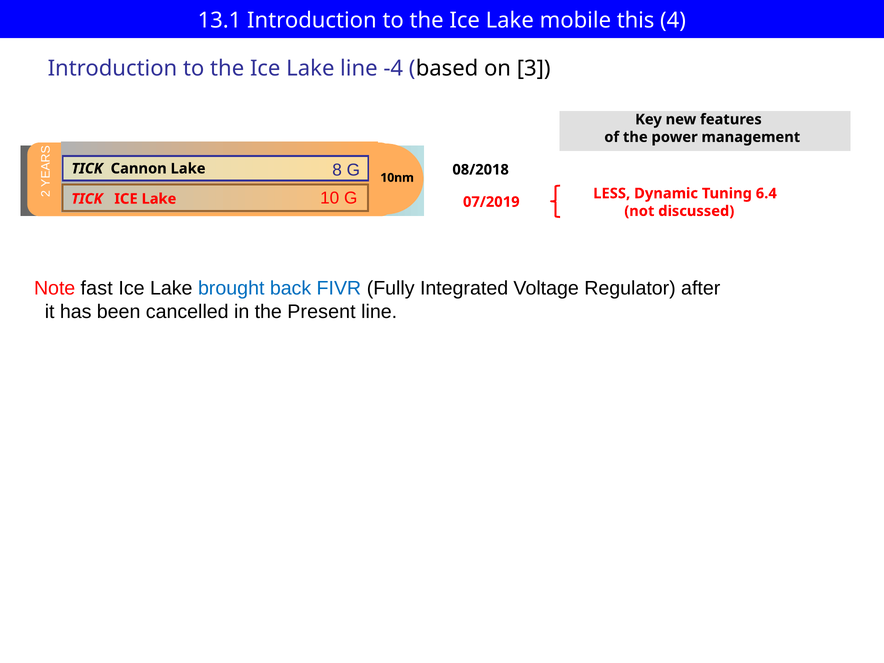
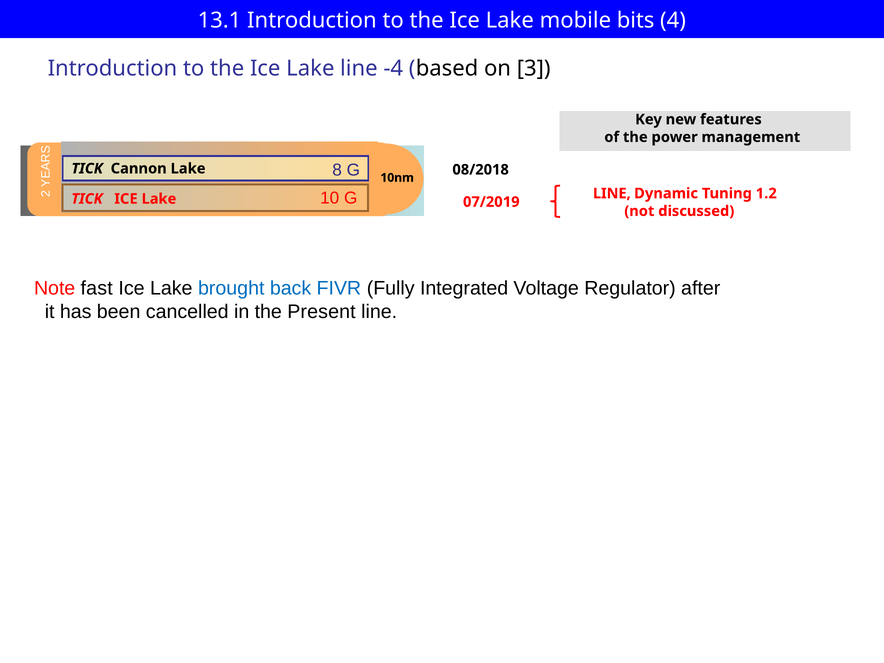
this: this -> bits (636, 21)
LESS: LESS -> LINE (612, 193)
6.4: 6.4 -> 1.2 (766, 193)
